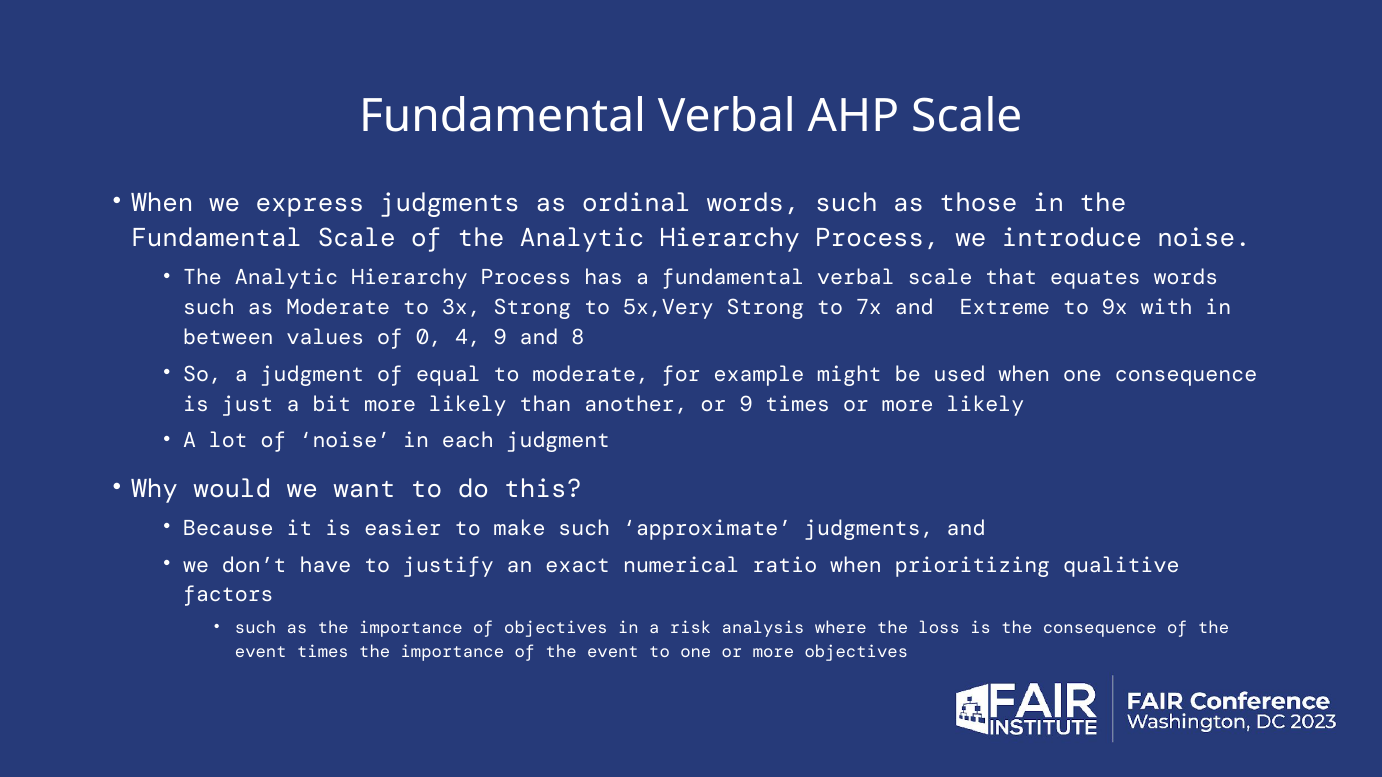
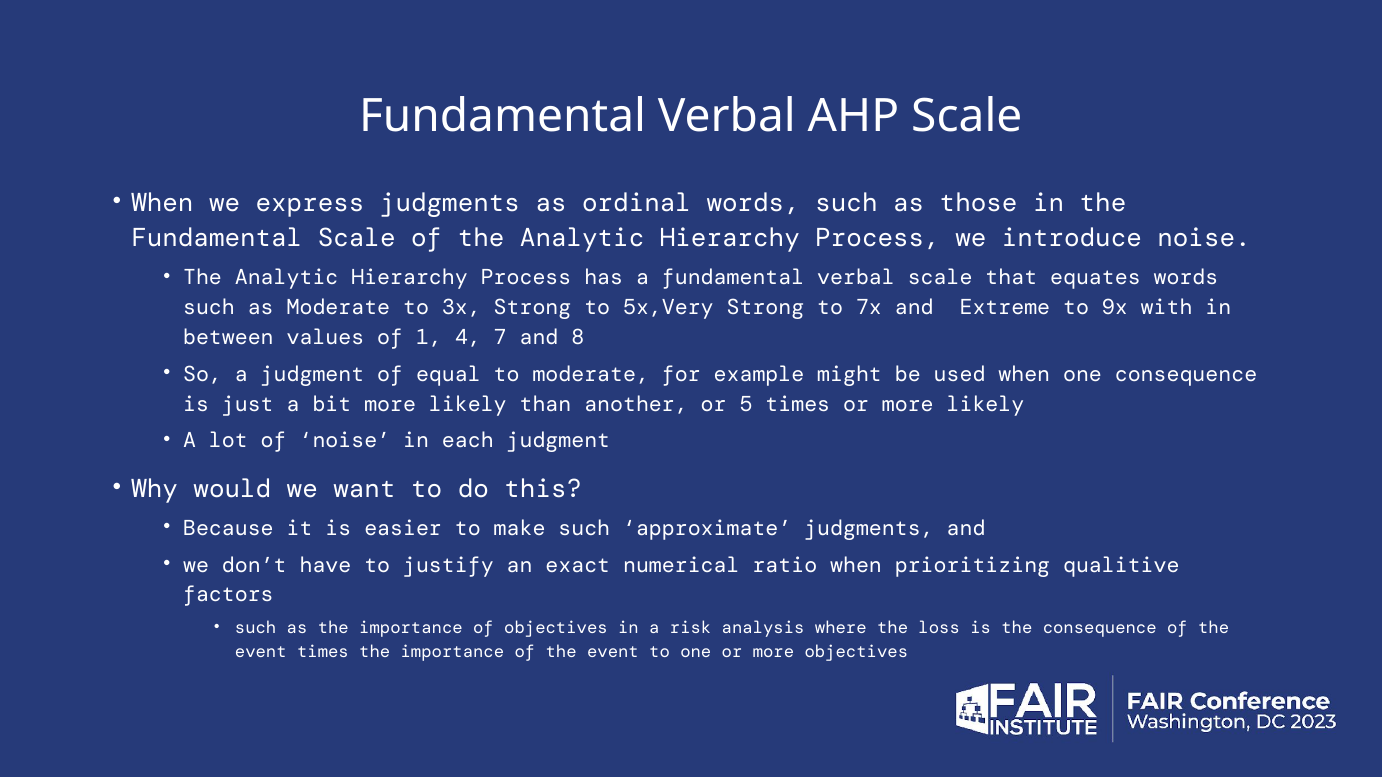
0: 0 -> 1 (429, 337)
4 9: 9 -> 7 (500, 337)
or 9: 9 -> 5 (746, 404)
